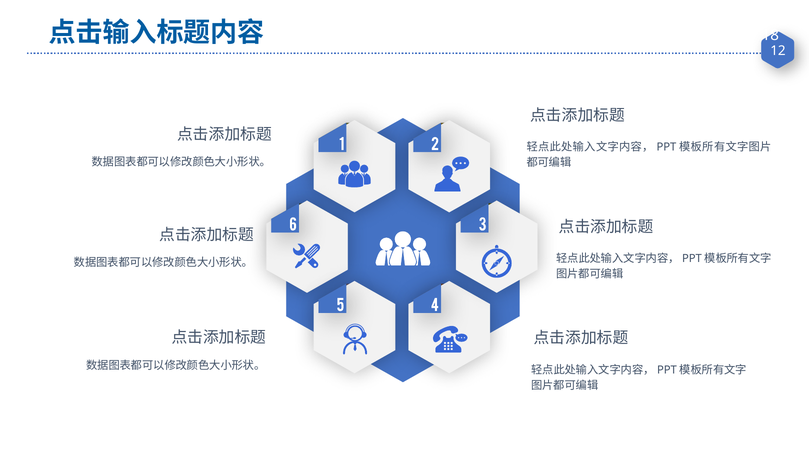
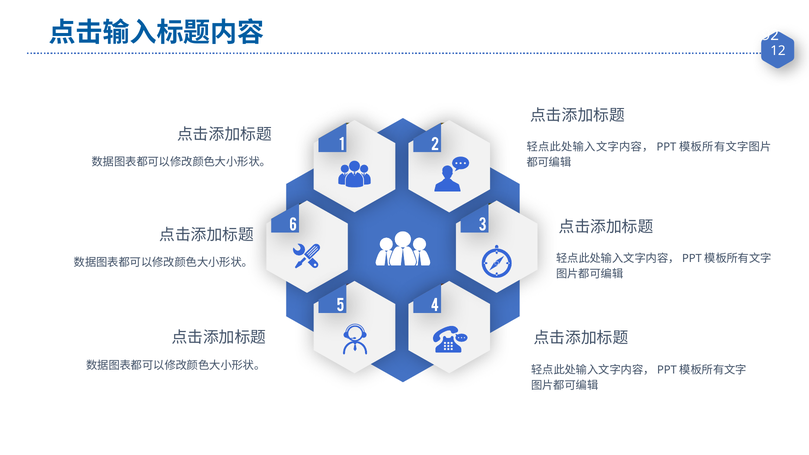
18: 18 -> 92 (770, 35)
